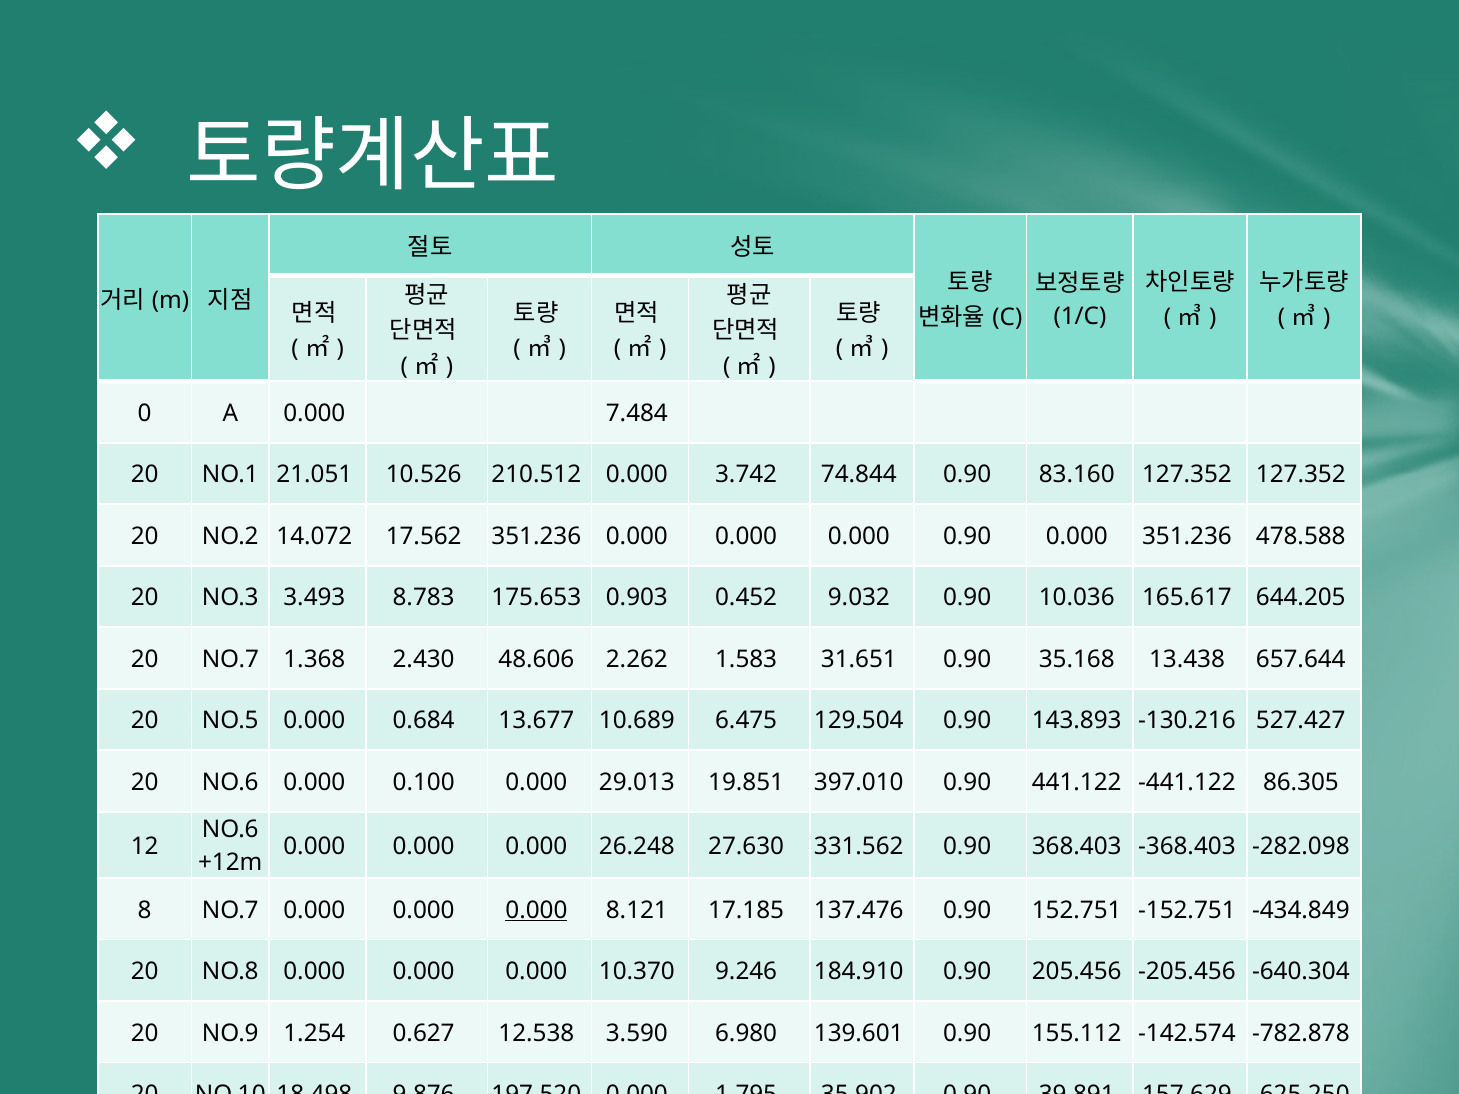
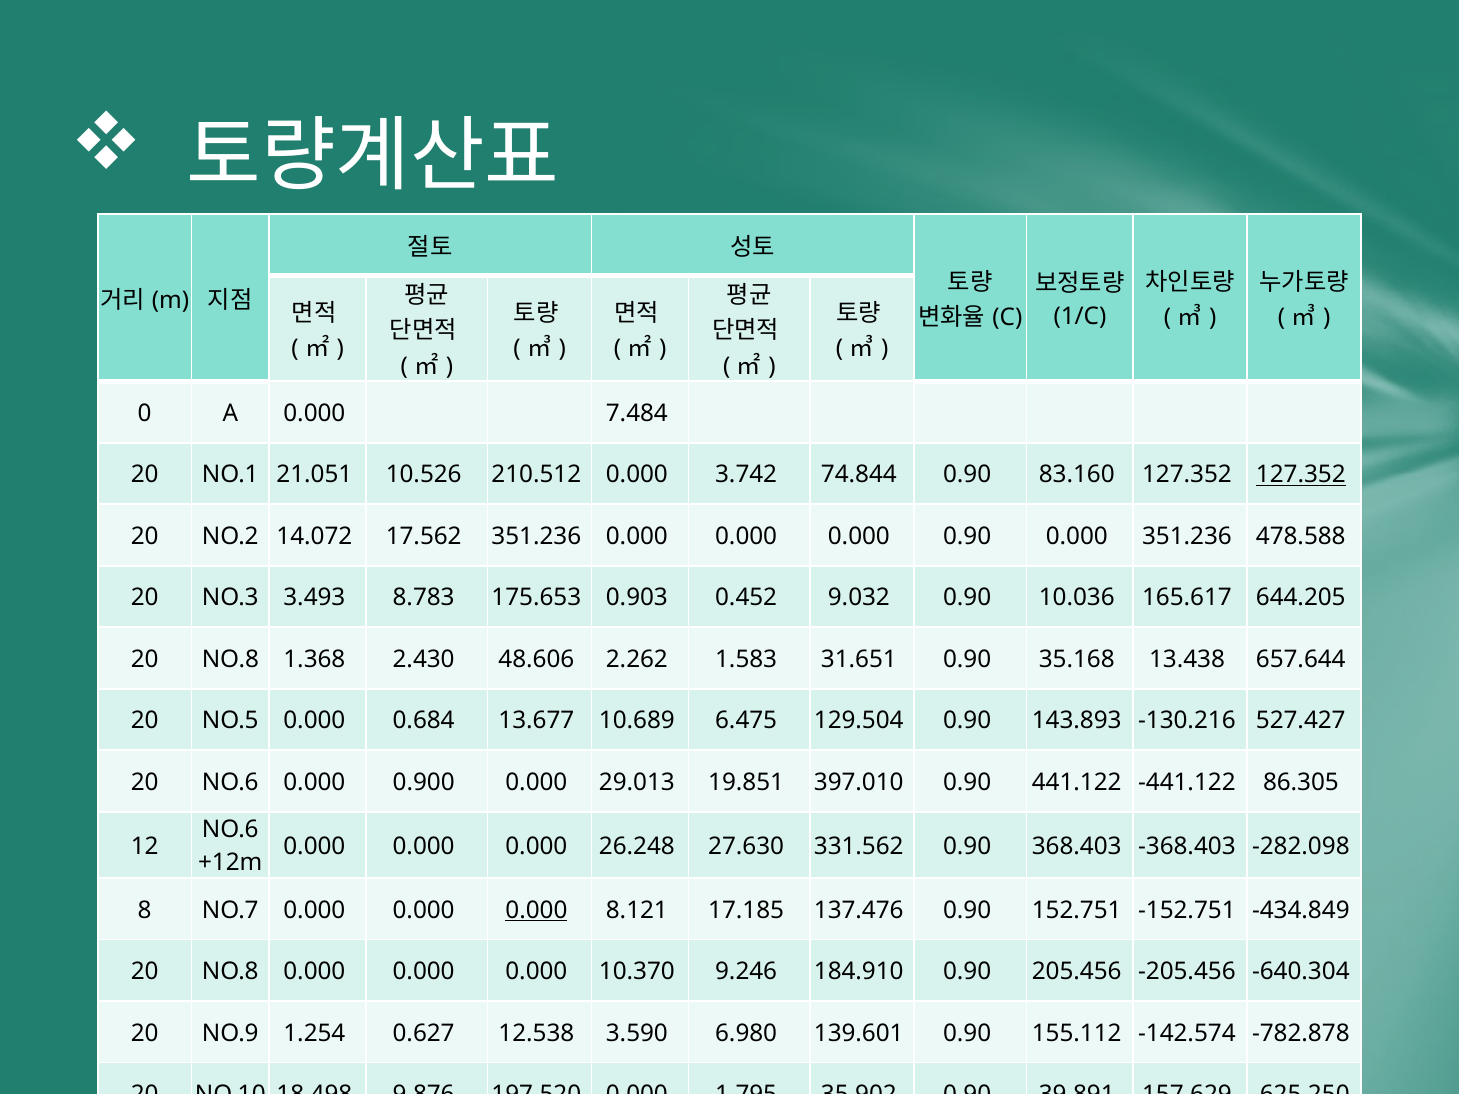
127.352 underline: none -> present (1301, 475)
NO.7: NO.7 -> NO.8 (230, 660)
0.100: 0.100 -> 0.900 (424, 783)
